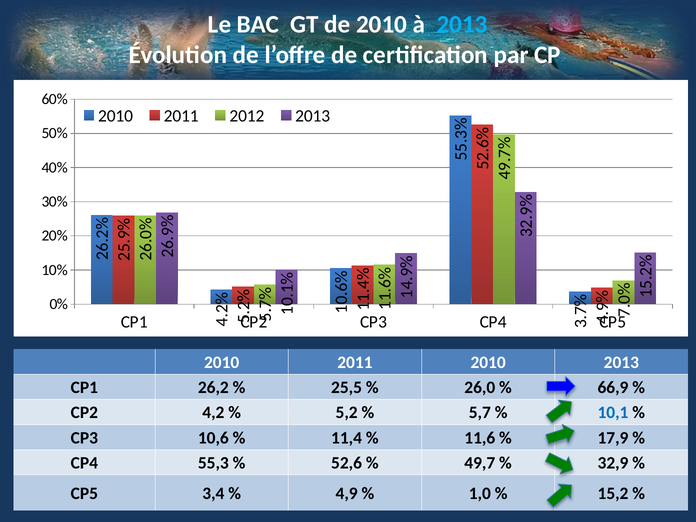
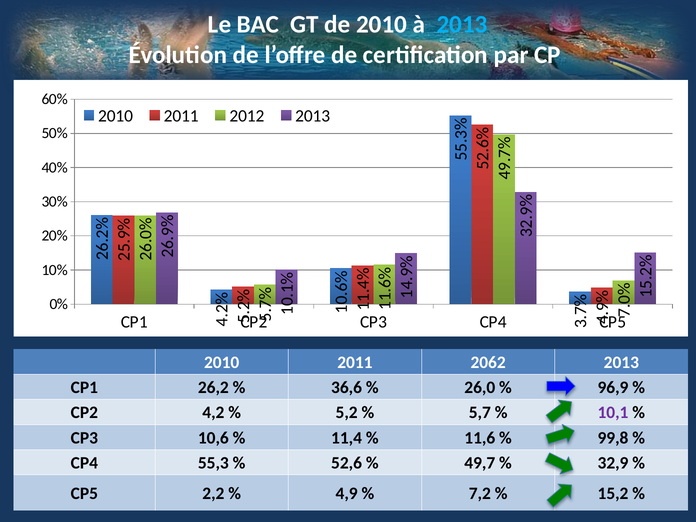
2011 2010: 2010 -> 2062 (488, 362)
25,5: 25,5 -> 36,6 (347, 388)
66,9: 66,9 -> 96,9 (613, 388)
10,1 colour: blue -> purple (613, 413)
17,9: 17,9 -> 99,8 (613, 438)
3,4: 3,4 -> 2,2 (213, 493)
1,0: 1,0 -> 7,2 (480, 493)
